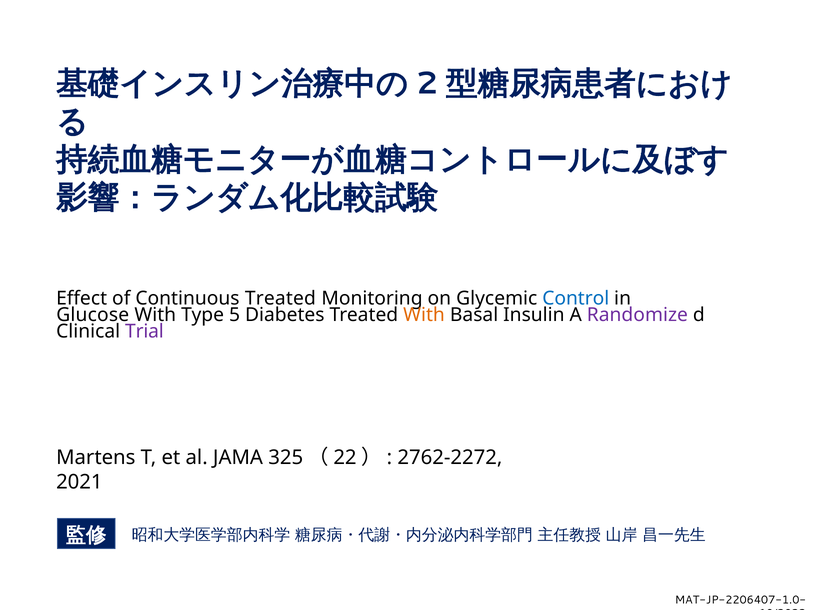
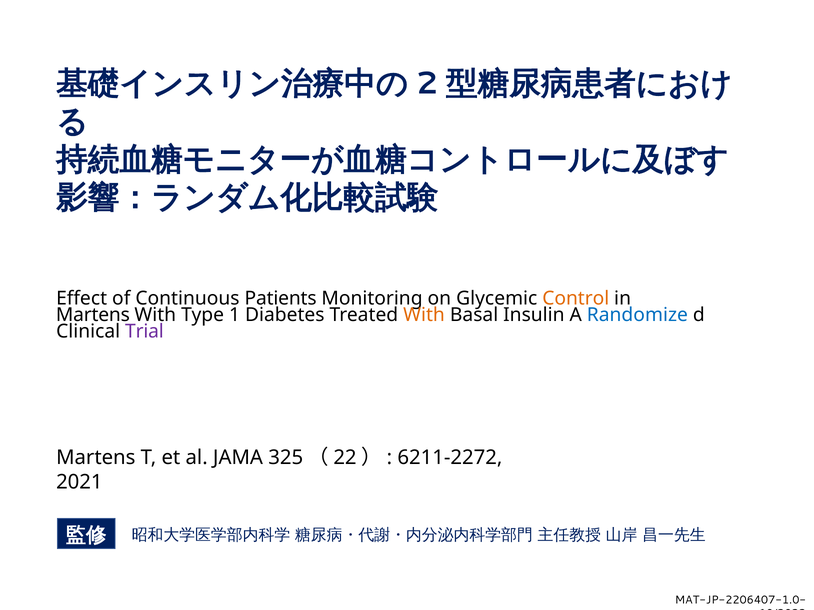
Continuous Treated: Treated -> Patients (281, 299)
Control colour: blue -> orange (576, 299)
Glucose: Glucose -> Martens (93, 315)
5: 5 -> 1 (235, 315)
Randomize colour: purple -> blue (637, 315)
2762-2272: 2762-2272 -> 6211-2272 (450, 458)
